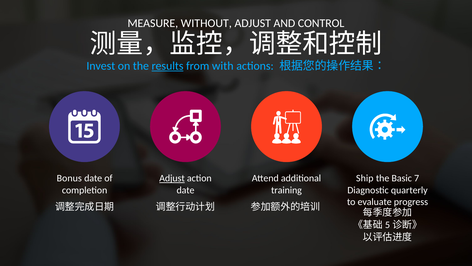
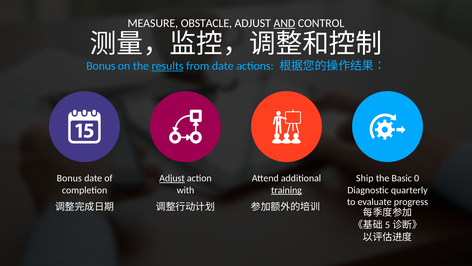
WITHOUT: WITHOUT -> OBSTACLE (206, 23)
AND underline: none -> present (284, 23)
Invest: Invest -> Bonus (101, 66)
from with: with -> date (223, 66)
7: 7 -> 0 (417, 178)
date: date -> with (186, 190)
training underline: none -> present (286, 190)
